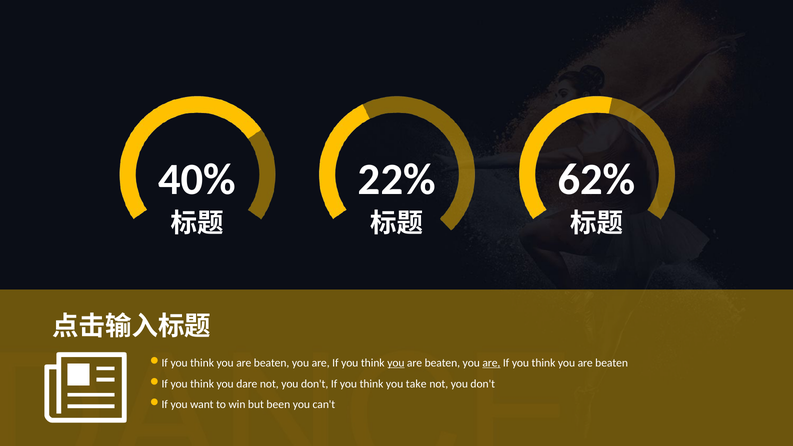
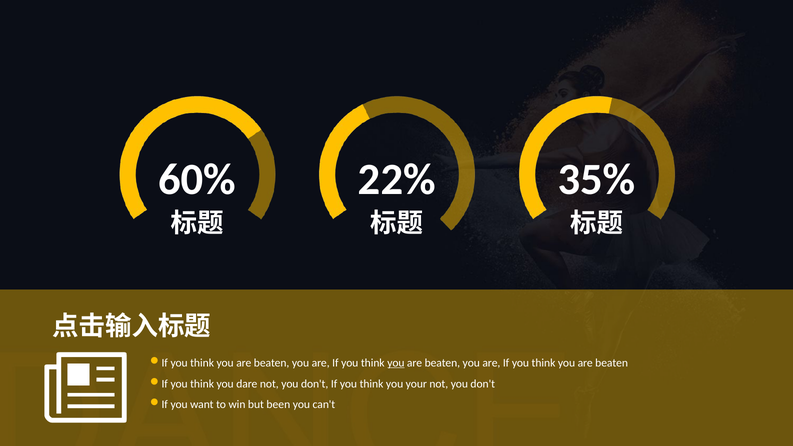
40%: 40% -> 60% (197, 179)
62%: 62% -> 35% (597, 179)
are underline: present -> none (491, 363)
take: take -> your (416, 384)
